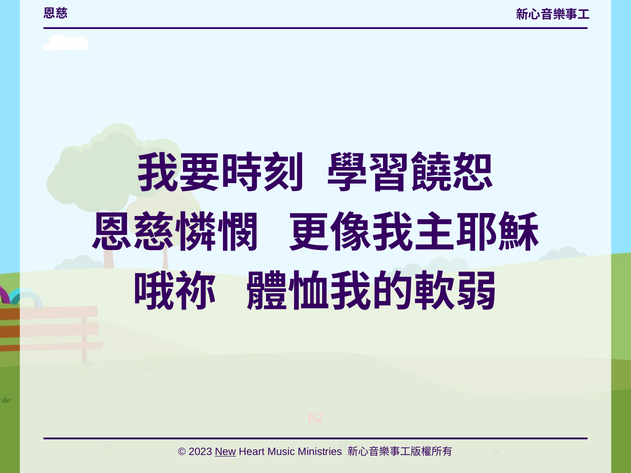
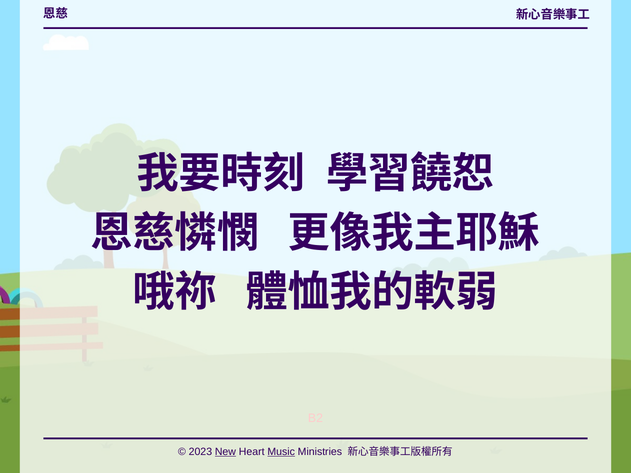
Music underline: none -> present (281, 452)
